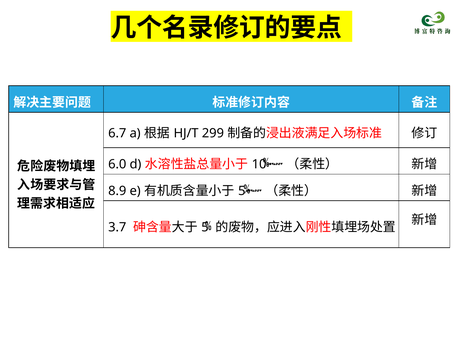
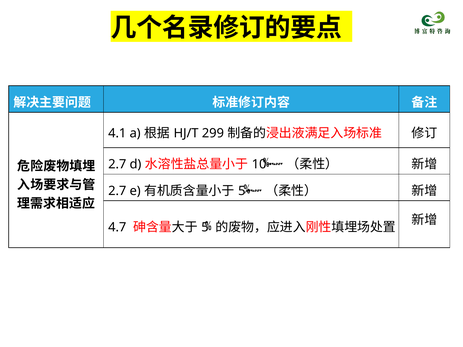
6.7: 6.7 -> 4.1 (117, 133)
6.0: 6.0 -> 2.7 (117, 164)
8.9: 8.9 -> 2.7 (117, 191)
3.7: 3.7 -> 4.7 (117, 227)
